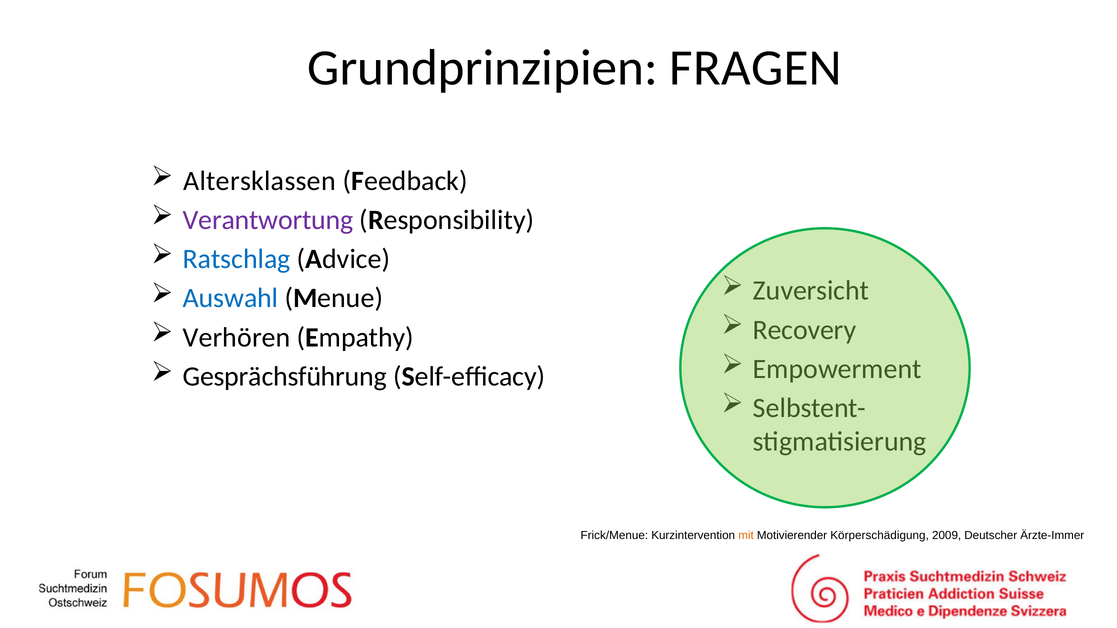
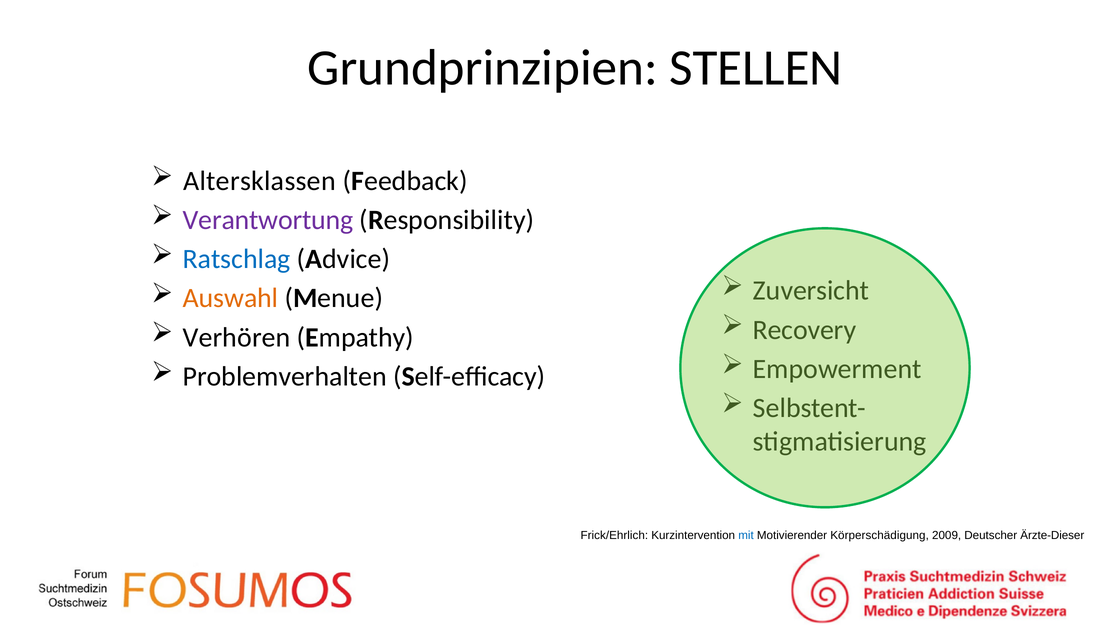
FRAGEN: FRAGEN -> STELLEN (756, 68)
Auswahl colour: blue -> orange (231, 298)
Gesprächsführung: Gesprächsführung -> Problemverhalten (285, 377)
Frick/Menue: Frick/Menue -> Frick/Ehrlich (614, 535)
mit colour: orange -> blue (746, 535)
Ärzte-Immer: Ärzte-Immer -> Ärzte-Dieser (1052, 535)
